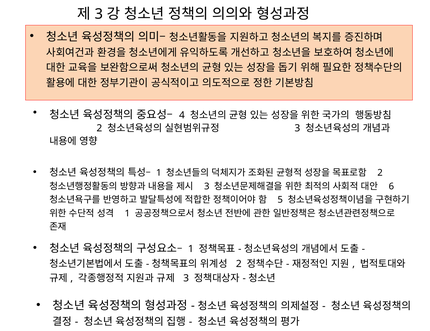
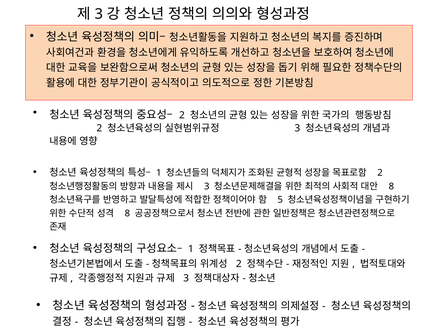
4: 4 -> 2 (182, 115)
6: 6 -> 8 (391, 187)
1: 1 -> 8 (127, 213)
